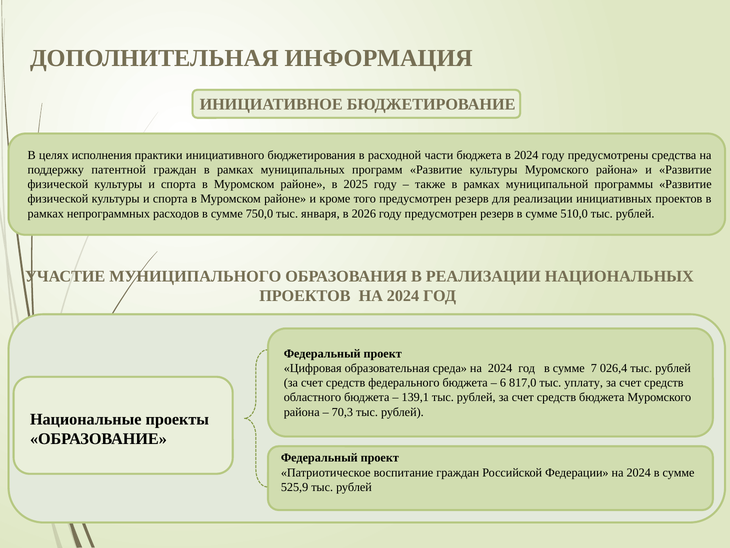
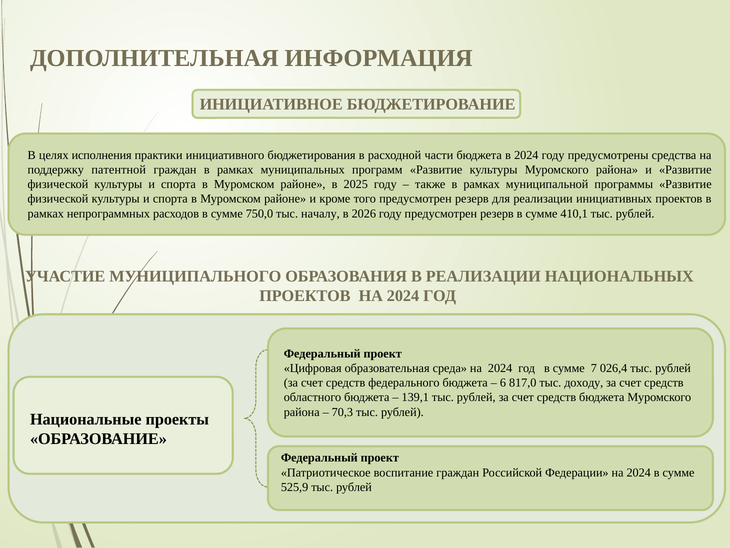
января: января -> началу (320, 213)
510,0: 510,0 -> 410,1 (574, 213)
уплату: уплату -> доходу (584, 382)
